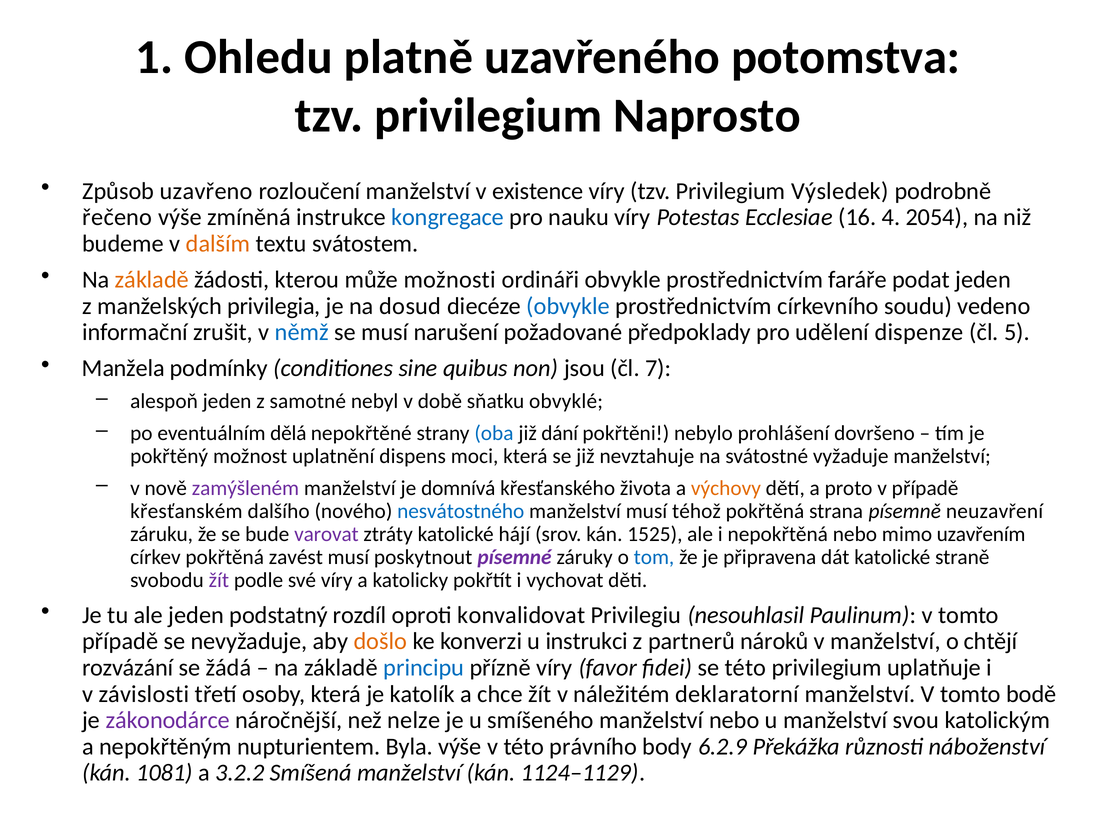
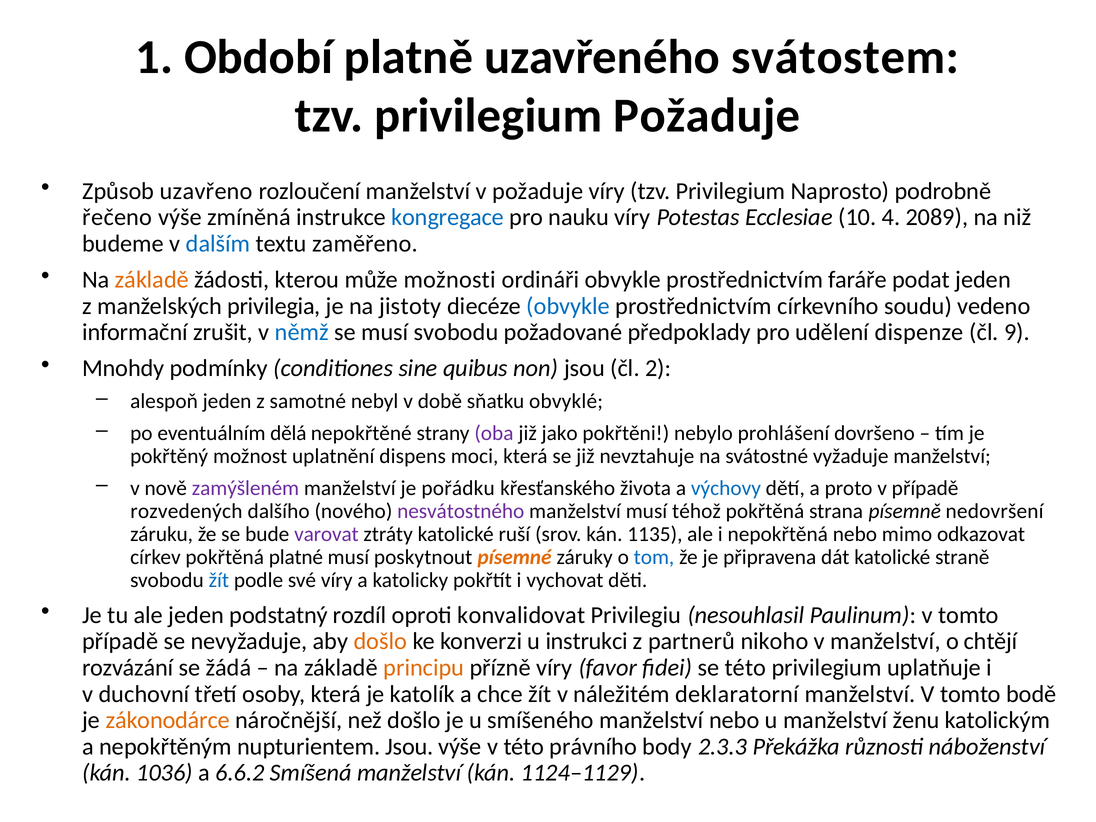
Ohledu: Ohledu -> Období (259, 57)
potomstva: potomstva -> svátostem (845, 57)
privilegium Naprosto: Naprosto -> Požaduje (707, 116)
v existence: existence -> požaduje (538, 191)
Výsledek: Výsledek -> Naprosto (840, 191)
16: 16 -> 10 (857, 217)
2054: 2054 -> 2089 (937, 217)
dalším colour: orange -> blue (218, 244)
svátostem: svátostem -> zaměřeno (365, 244)
dosud: dosud -> jistoty (410, 306)
musí narušení: narušení -> svobodu (456, 332)
5: 5 -> 9 (1017, 332)
Manžela: Manžela -> Mnohdy (123, 368)
7: 7 -> 2 (658, 368)
oba colour: blue -> purple (494, 433)
dání: dání -> jako (560, 433)
domnívá: domnívá -> pořádku (458, 488)
výchovy colour: orange -> blue (726, 488)
křesťanském: křesťanském -> rozvedených (186, 511)
nesvátostného colour: blue -> purple (461, 511)
neuzavření: neuzavření -> nedovršení (995, 511)
hájí: hájí -> ruší (514, 534)
1525: 1525 -> 1135 (655, 534)
uzavřením: uzavřením -> odkazovat (981, 534)
zavést: zavést -> platné (296, 557)
písemné colour: purple -> orange (515, 557)
žít colour: purple -> blue (219, 580)
nároků: nároků -> nikoho (774, 641)
principu colour: blue -> orange (424, 668)
závislosti: závislosti -> duchovní (144, 694)
zákonodárce colour: purple -> orange (168, 720)
než nelze: nelze -> došlo (414, 720)
svou: svou -> ženu (916, 720)
nupturientem Byla: Byla -> Jsou (409, 747)
6.2.9: 6.2.9 -> 2.3.3 (723, 747)
1081: 1081 -> 1036 (165, 773)
3.2.2: 3.2.2 -> 6.6.2 (240, 773)
